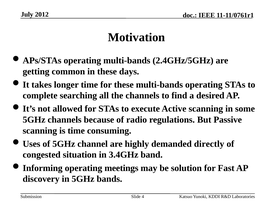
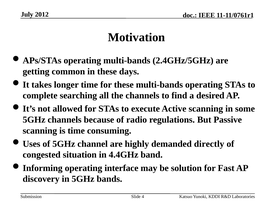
3.4GHz: 3.4GHz -> 4.4GHz (124, 155)
meetings: meetings -> interface (121, 168)
